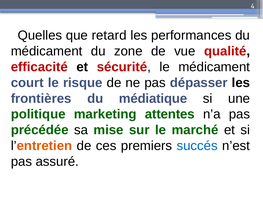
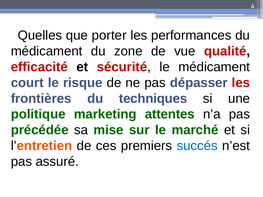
retard: retard -> porter (109, 35)
les colour: black -> red (241, 83)
médiatique: médiatique -> techniques (153, 99)
